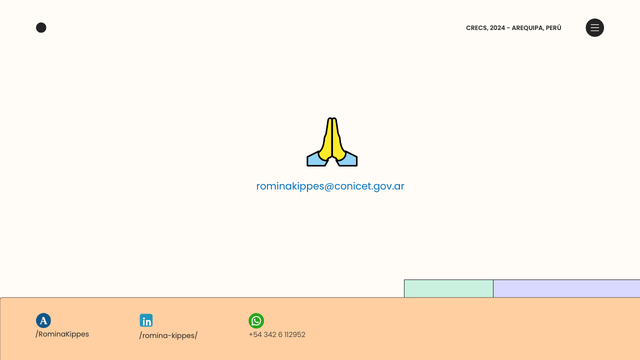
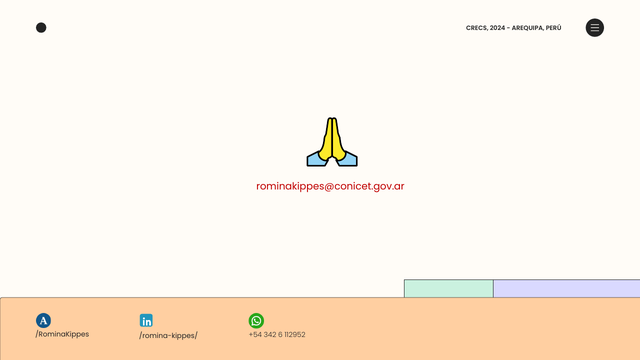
rominakippes@conicet.gov.ar colour: blue -> red (330, 186)
